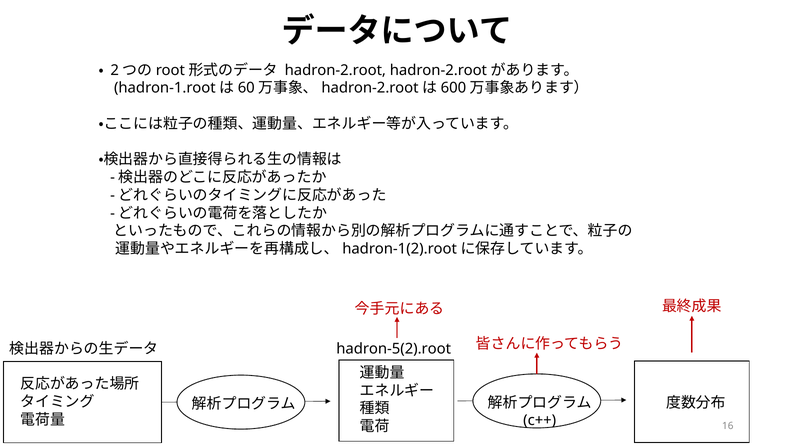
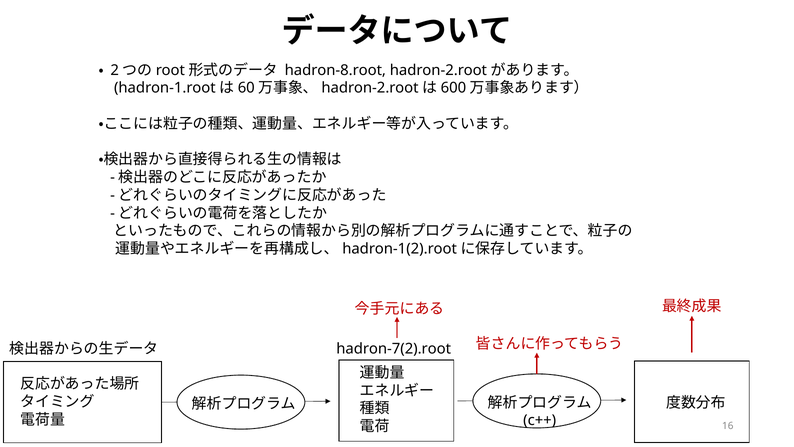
hadron-2.root: hadron-2.root -> hadron-8.root (335, 70)
hadron-5(2).root: hadron-5(2).root -> hadron-7(2).root (394, 348)
